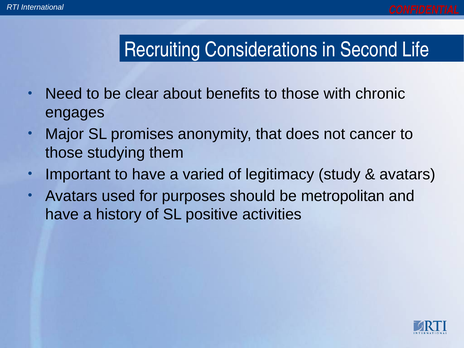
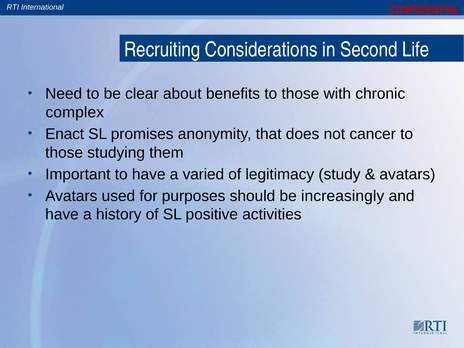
engages: engages -> complex (75, 112)
Major: Major -> Enact (65, 134)
metropolitan: metropolitan -> increasingly (343, 196)
